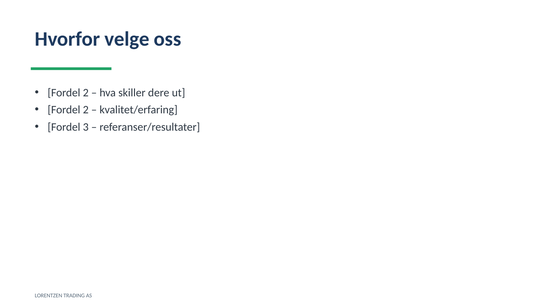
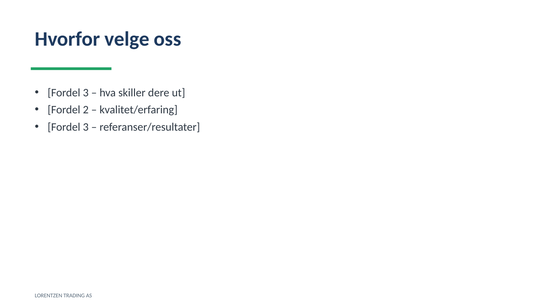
2: 2 -> 3 (86, 93)
